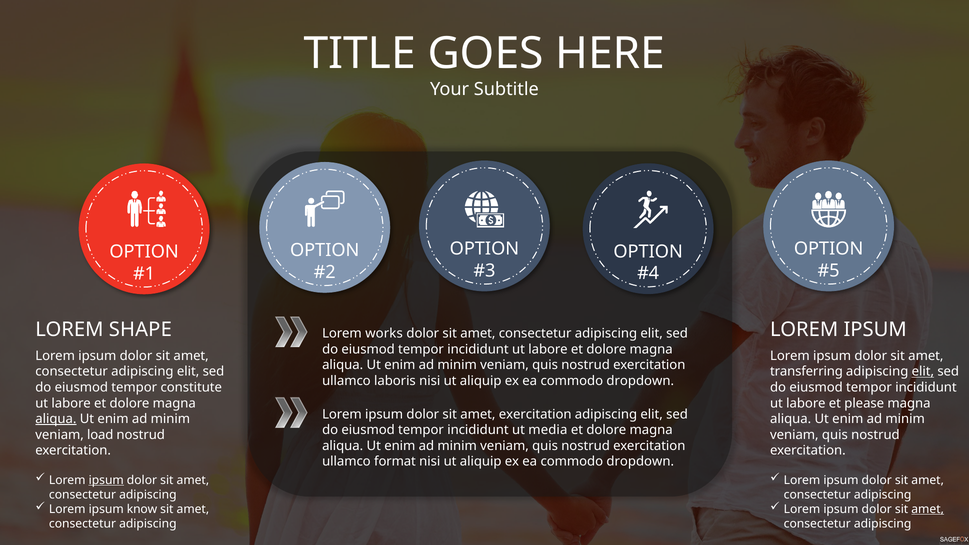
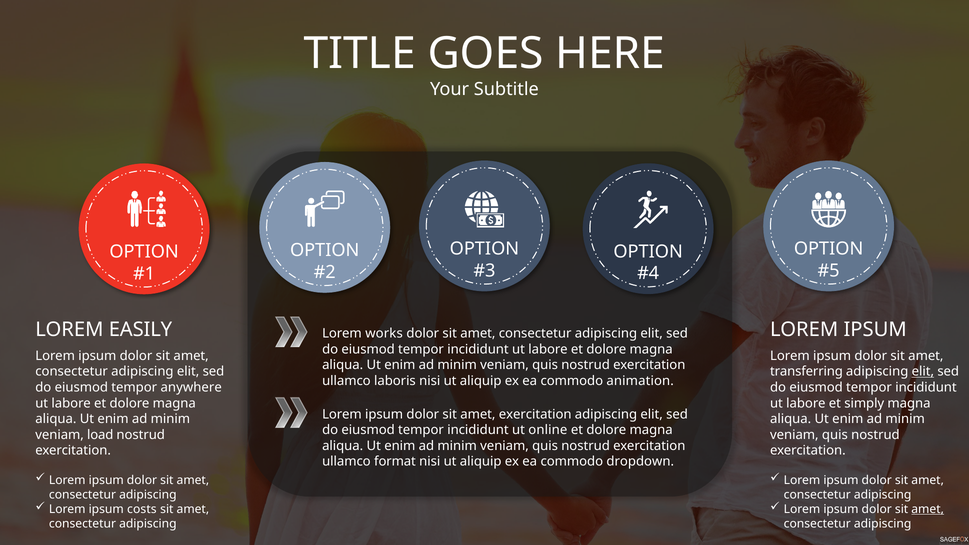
SHAPE: SHAPE -> EASILY (140, 329)
dropdown: dropdown -> animation (640, 381)
constitute: constitute -> anywhere (191, 387)
please: please -> simply (864, 403)
aliqua underline: present -> none (56, 419)
media: media -> online (548, 430)
ipsum underline: present -> none (106, 480)
know: know -> costs (142, 509)
